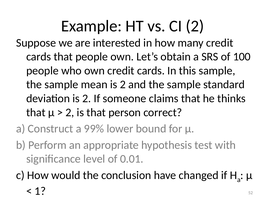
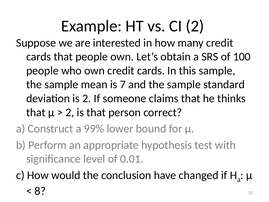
mean is 2: 2 -> 7 (123, 84)
1: 1 -> 8 (40, 191)
